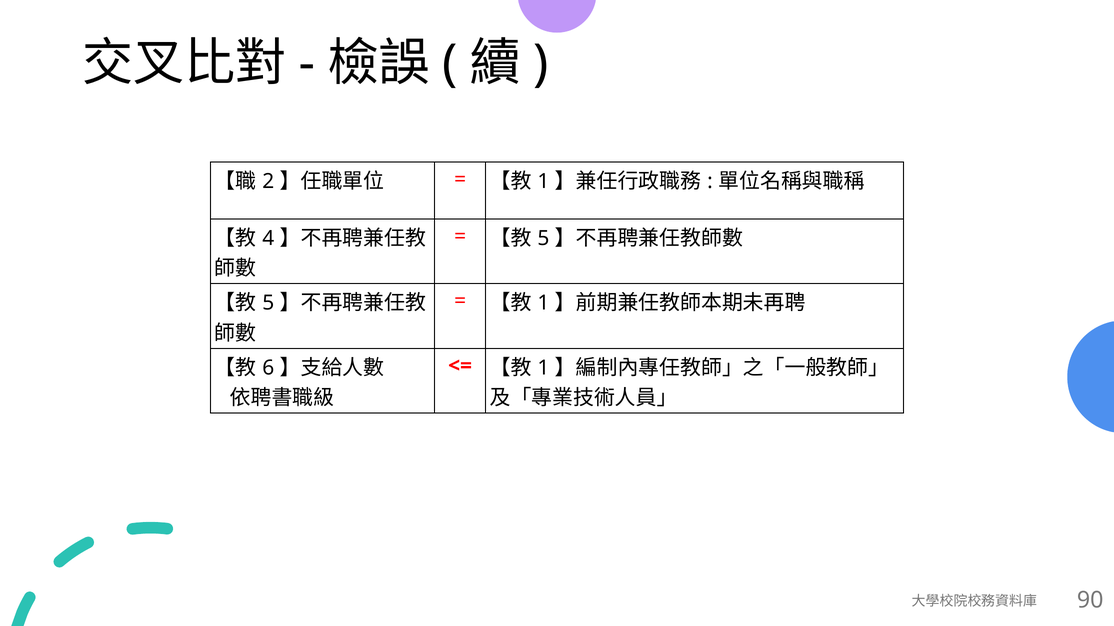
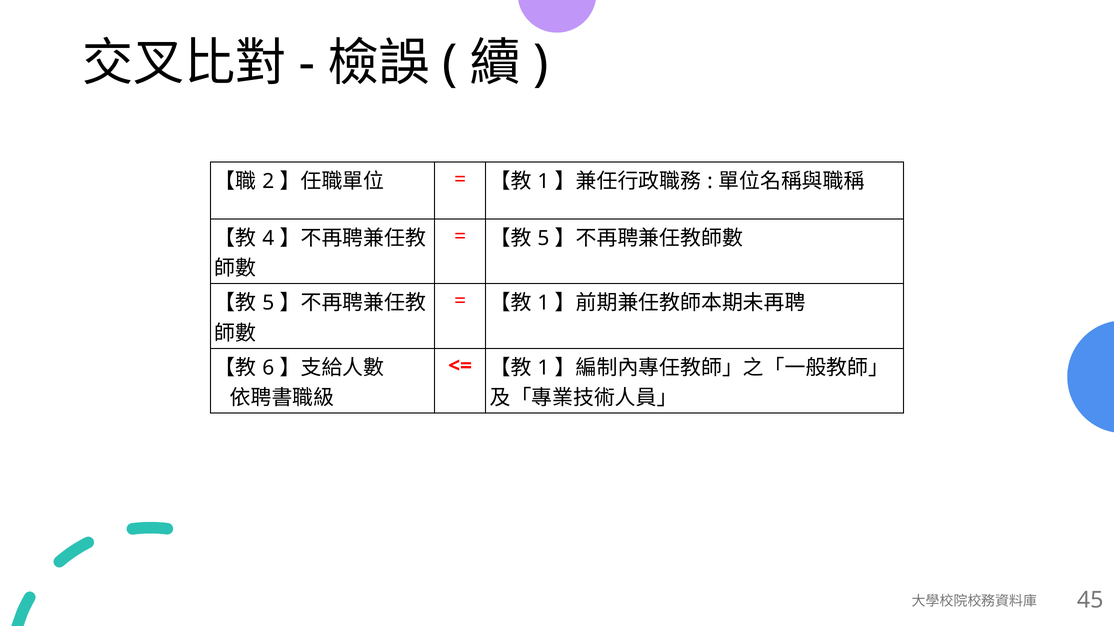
90: 90 -> 45 (1090, 601)
